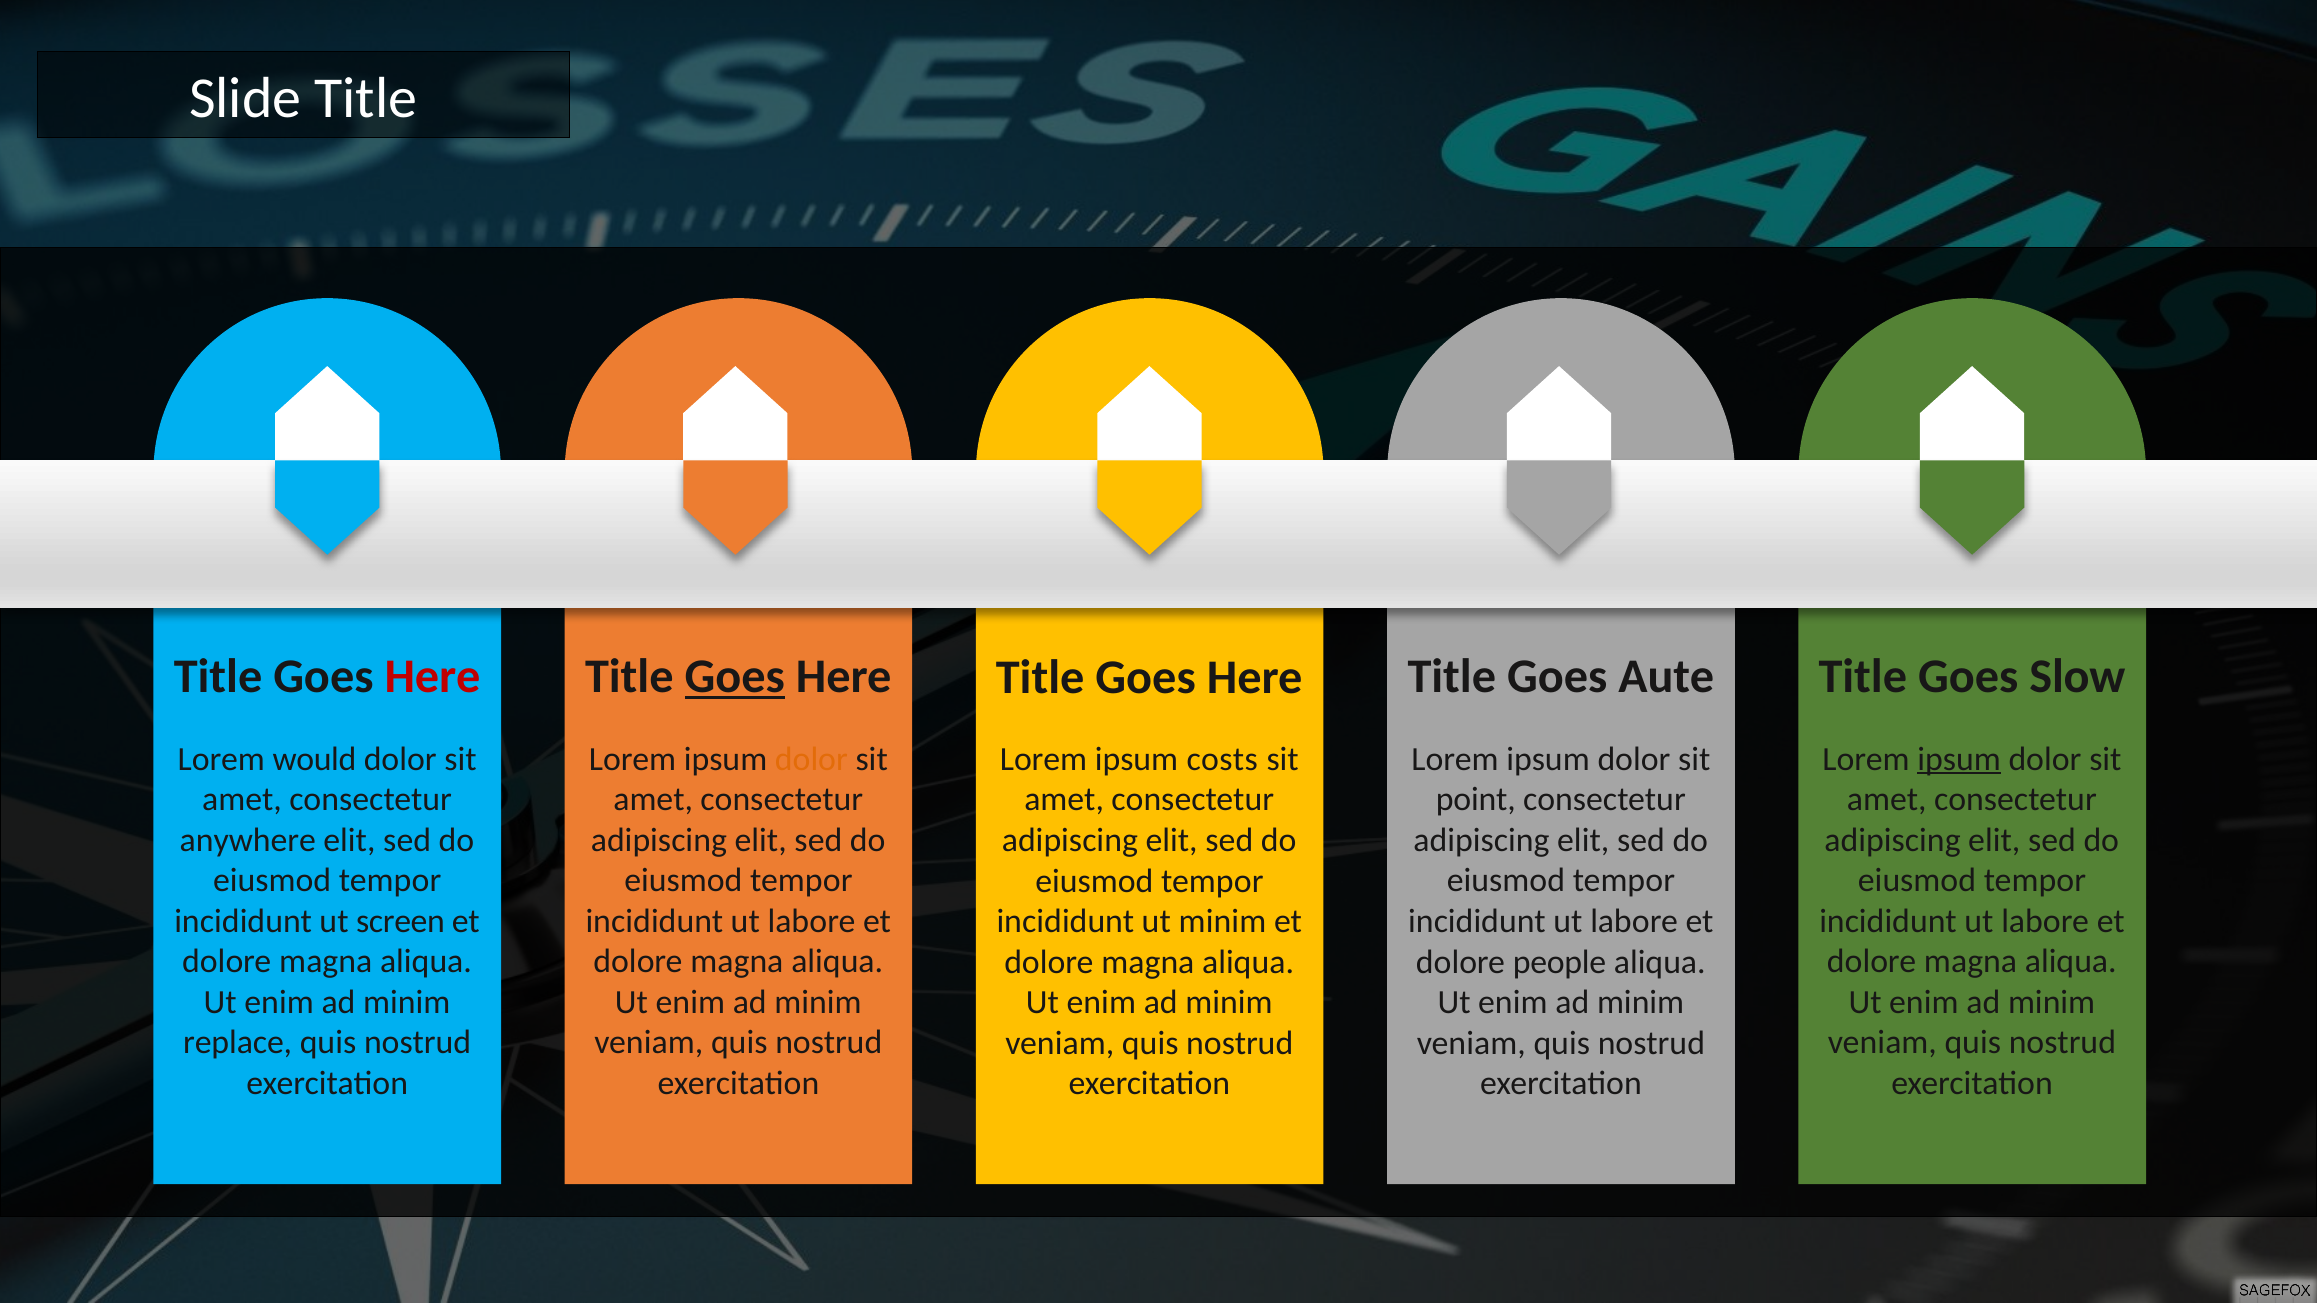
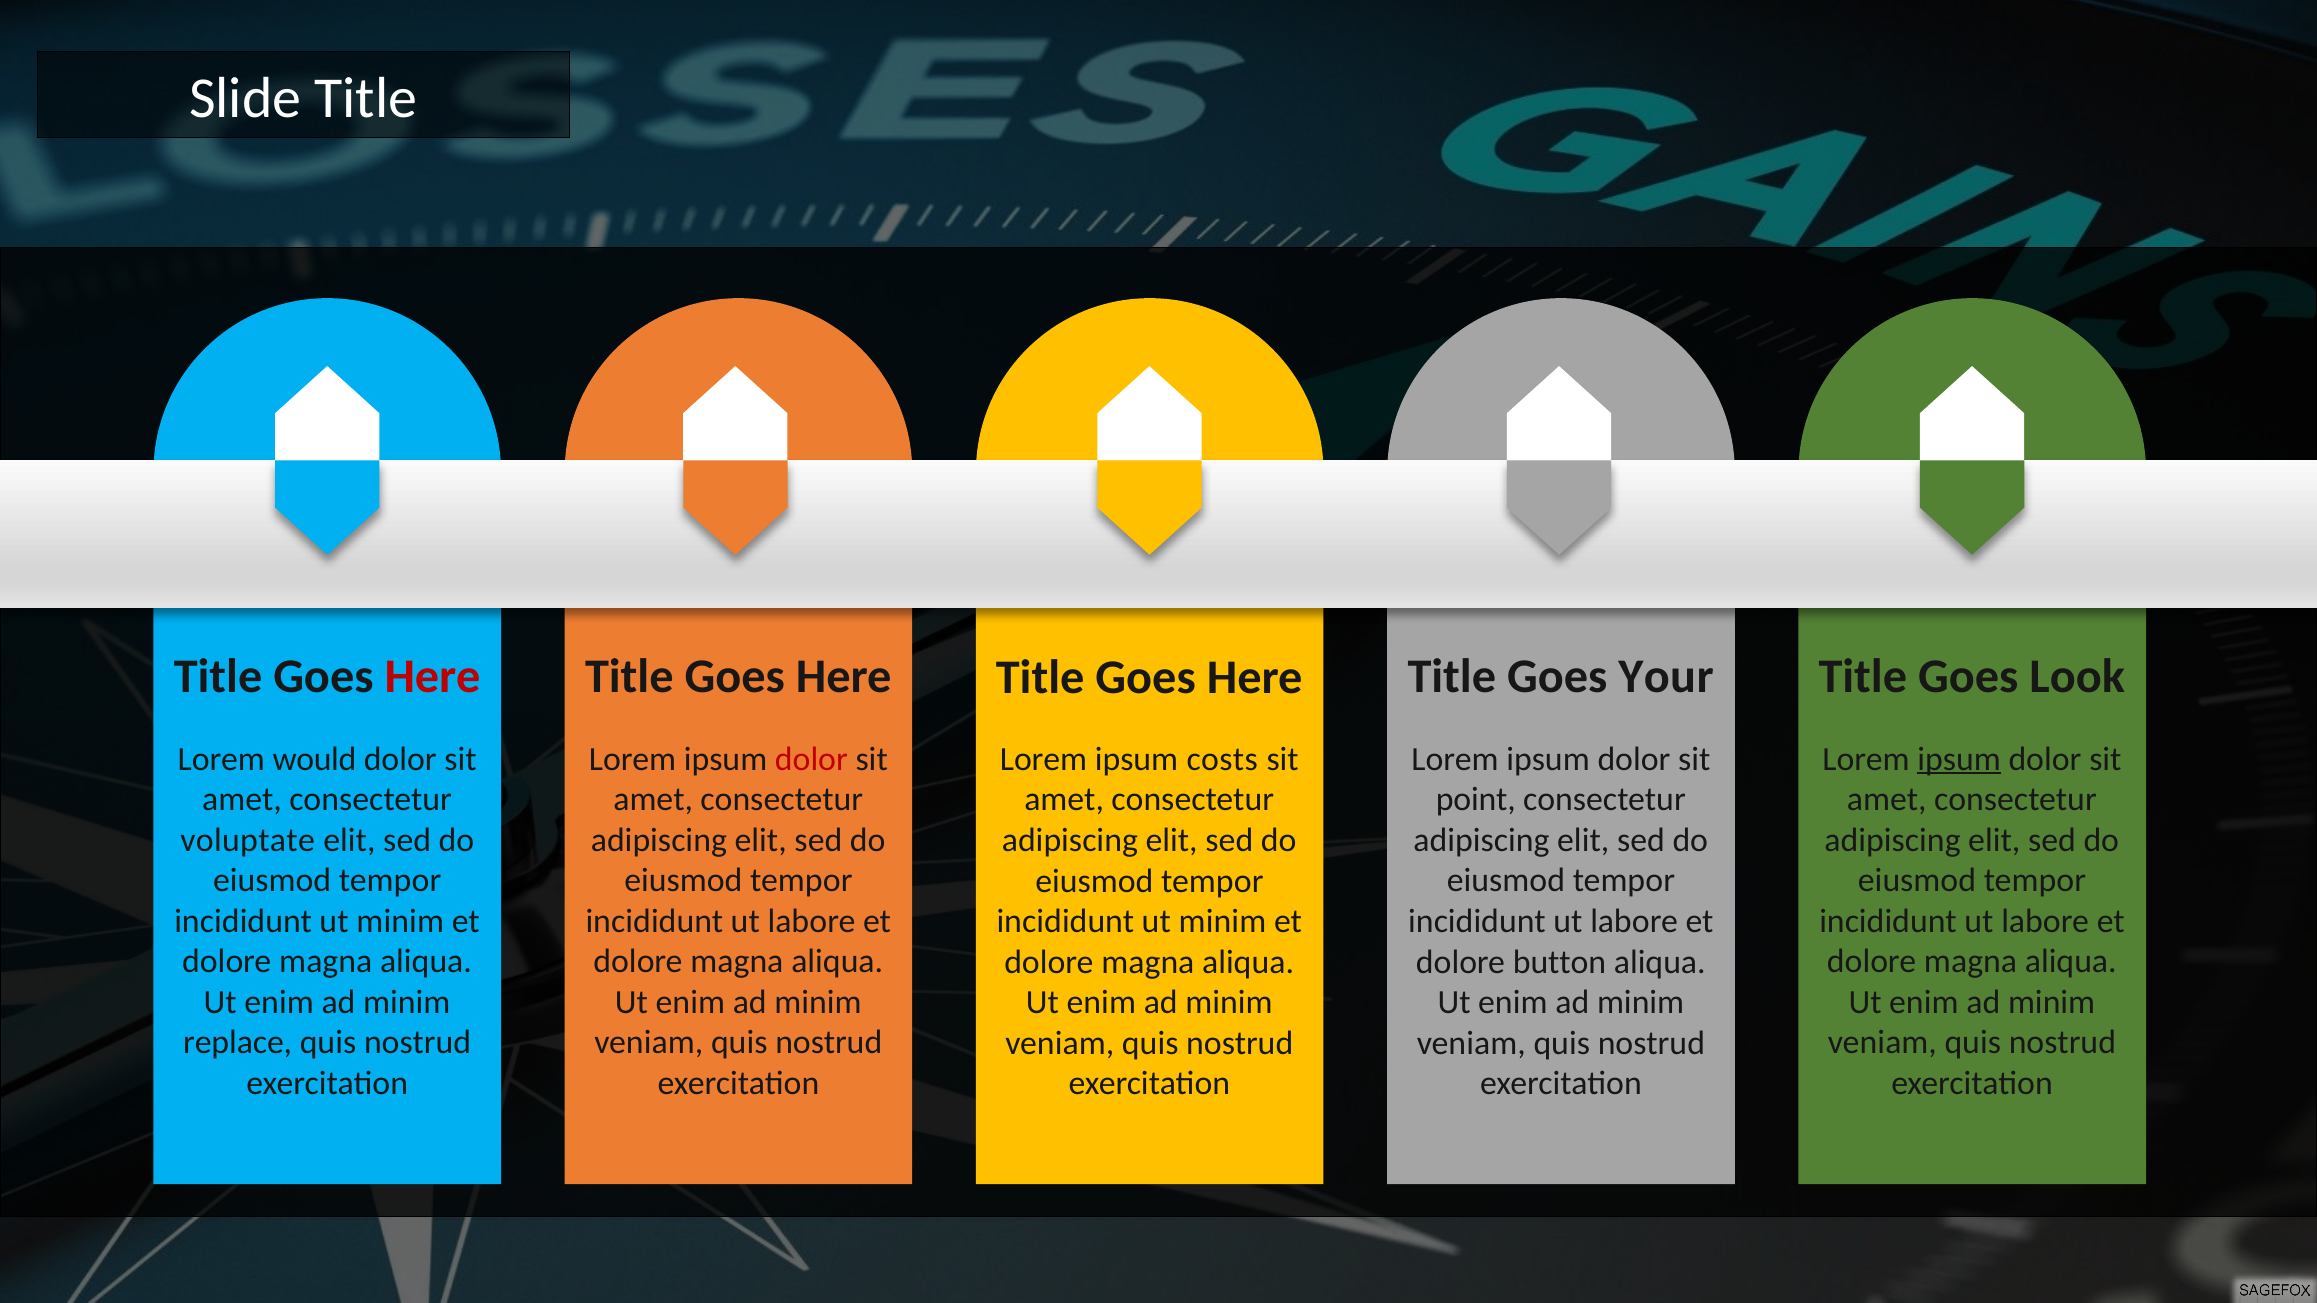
Goes underline: present -> none (735, 677)
Slow: Slow -> Look (2077, 677)
Aute: Aute -> Your (1666, 677)
dolor colour: orange -> red (811, 759)
anywhere: anywhere -> voluptate (248, 840)
screen: screen -> minim (400, 921)
people: people -> button (1559, 962)
